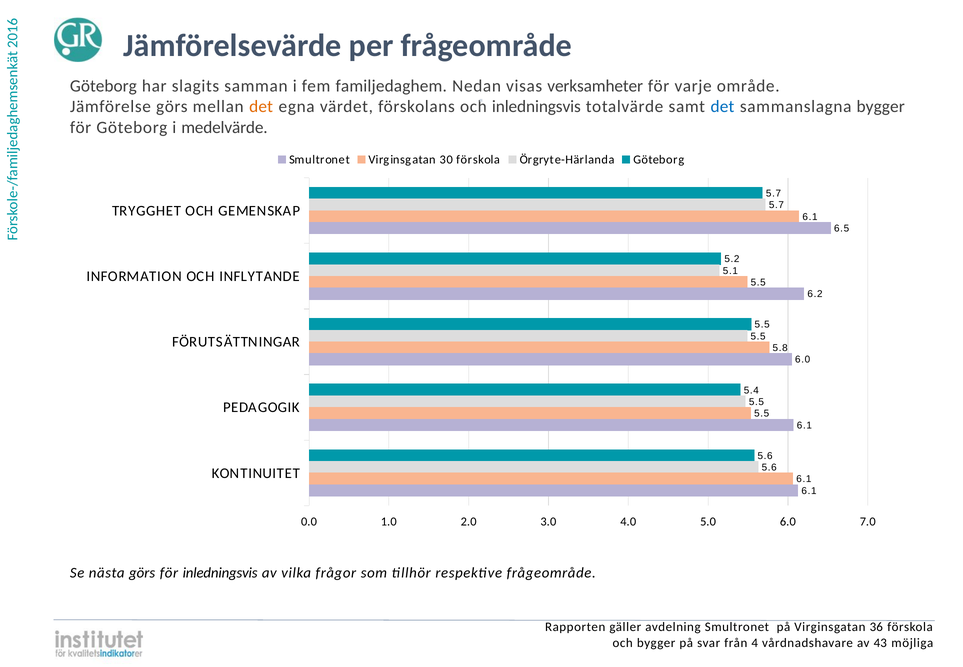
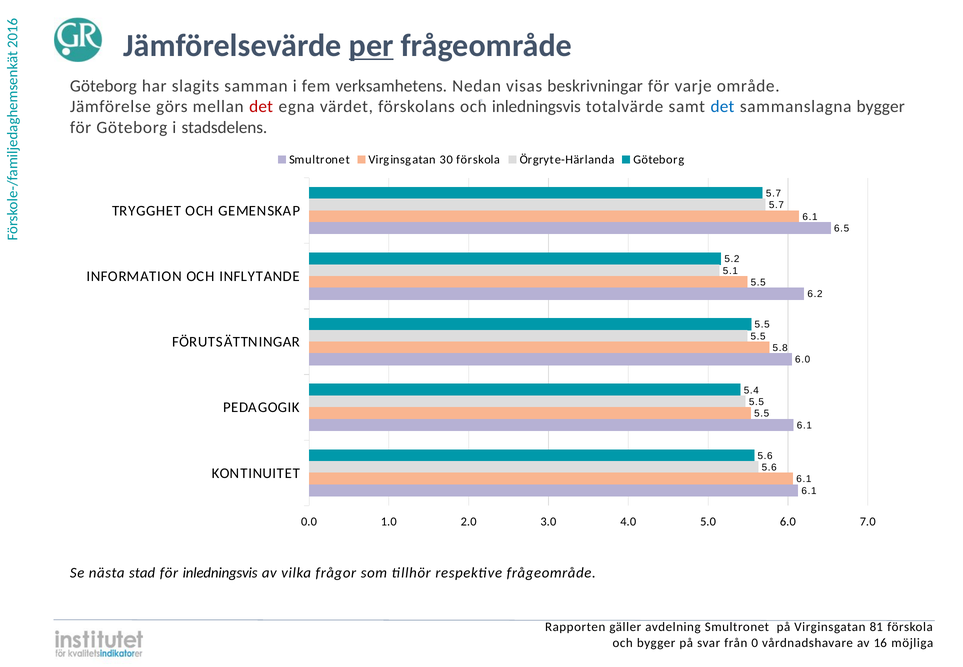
per underline: none -> present (371, 45)
familjedaghem: familjedaghem -> verksamhetens (391, 86)
verksamheter: verksamheter -> beskrivningar (595, 86)
det colour: orange -> red (261, 107)
medelvärde: medelvärde -> stadsdelens (224, 127)
nästa görs: görs -> stad (142, 573)
36: 36 -> 81 (876, 627)
från 4: 4 -> 0 (755, 642)
43: 43 -> 16 (880, 642)
